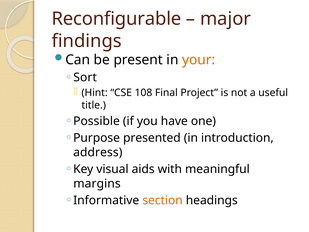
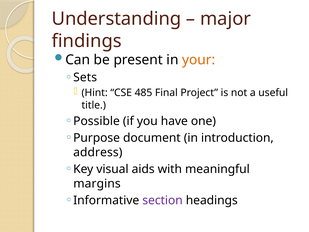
Reconfigurable: Reconfigurable -> Understanding (116, 19)
Sort: Sort -> Sets (85, 77)
108: 108 -> 485 (143, 93)
presented: presented -> document (152, 138)
section colour: orange -> purple (163, 200)
